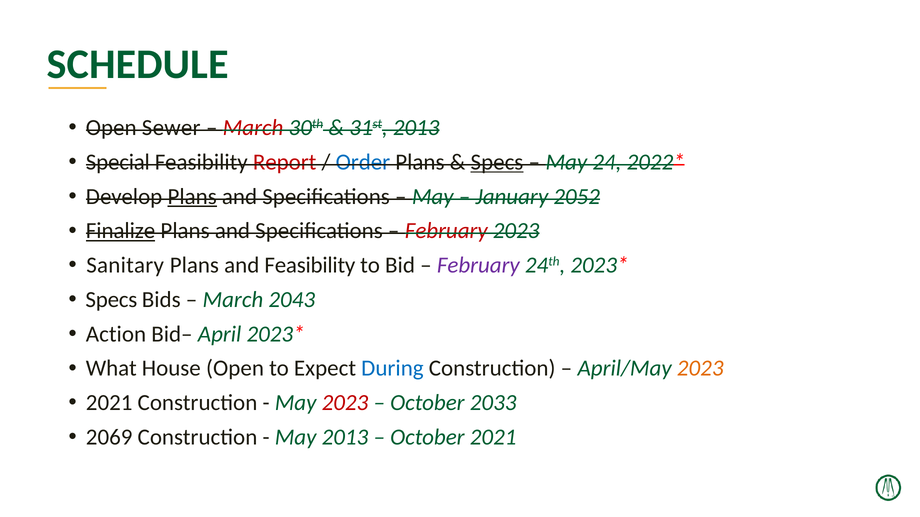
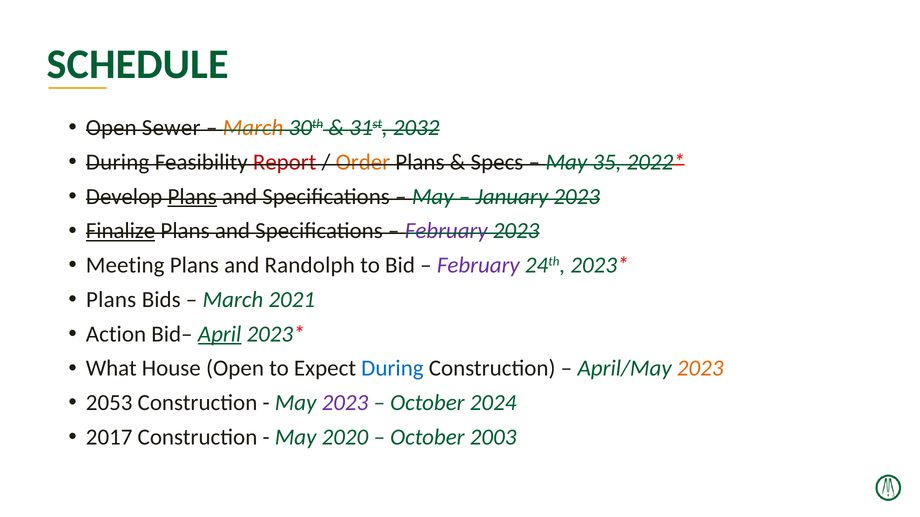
March colour: red -> orange (253, 128)
31st 2013: 2013 -> 2032 (416, 128)
Special: Special -> During (118, 162)
Order colour: blue -> orange (363, 162)
Specs underline: present -> none (497, 162)
24: 24 -> 35 (607, 162)
January 2052: 2052 -> 2023 (577, 197)
February colour: red -> purple (446, 231)
Sanitary: Sanitary -> Meeting (125, 265)
and Feasibility: Feasibility -> Randolph (310, 265)
Specs: Specs -> Plans (111, 300)
2043: 2043 -> 2021 (292, 300)
April underline: none -> present (220, 334)
2021: 2021 -> 2053 (109, 403)
2023 colour: red -> purple (345, 403)
2033: 2033 -> 2024 (493, 403)
2069: 2069 -> 2017 (109, 438)
May 2013: 2013 -> 2020 (345, 438)
October 2021: 2021 -> 2003 (493, 438)
